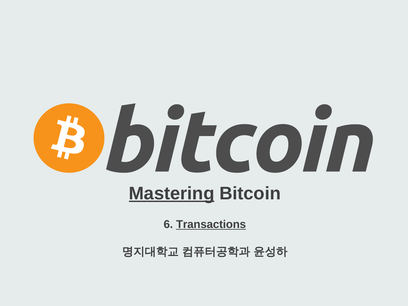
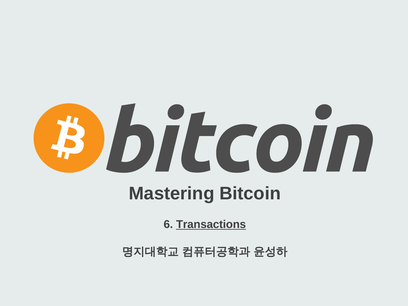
Mastering underline: present -> none (172, 194)
